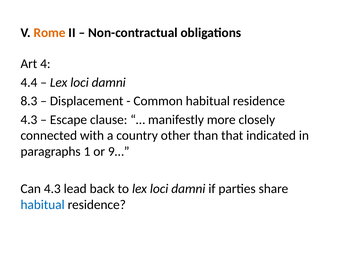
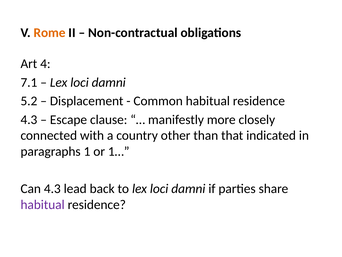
4.4: 4.4 -> 7.1 (29, 82)
8.3: 8.3 -> 5.2 (29, 101)
9…: 9… -> 1… (119, 151)
habitual colour: blue -> purple (43, 204)
